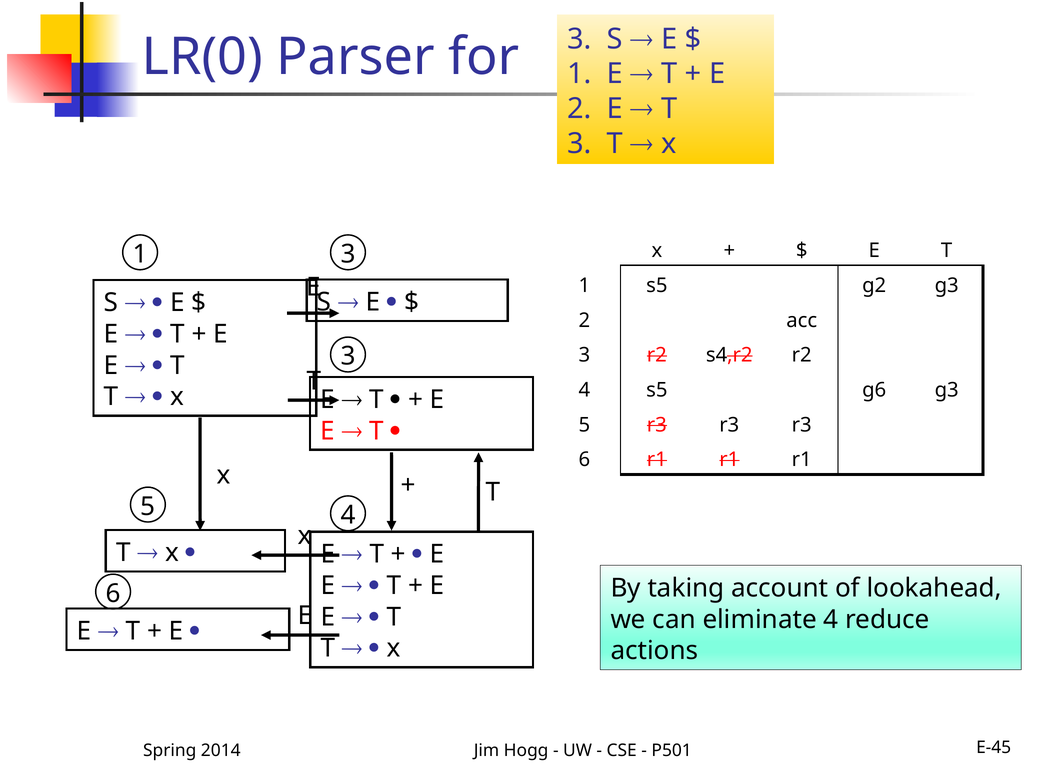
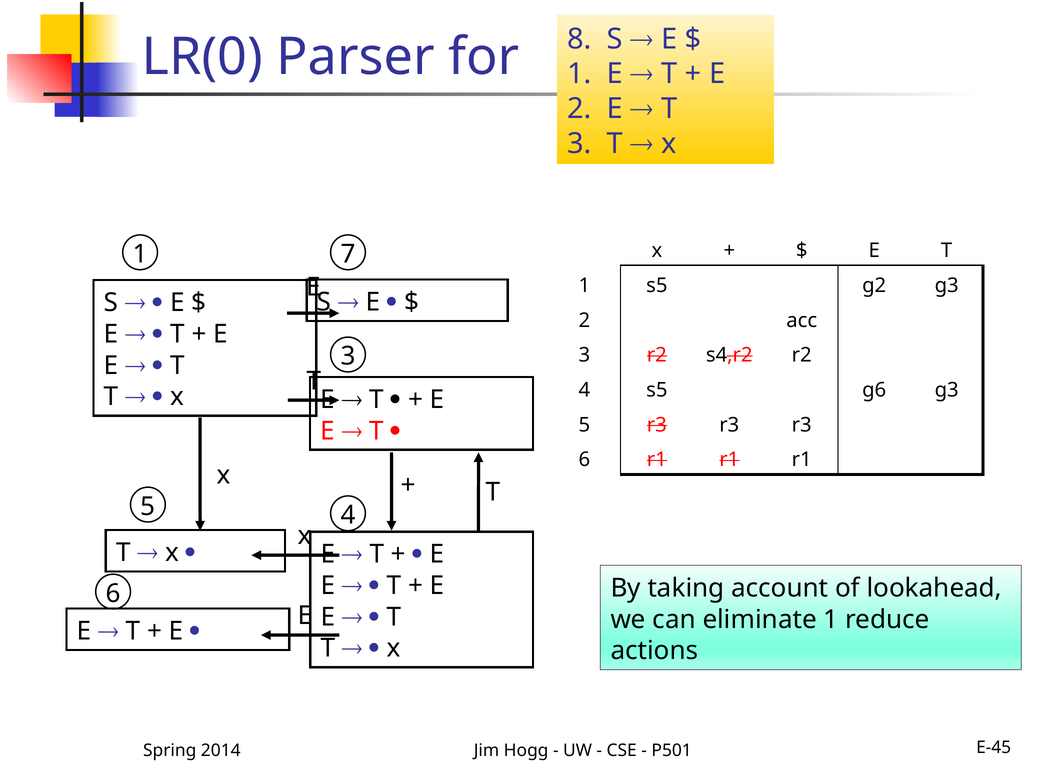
for 3: 3 -> 8 (579, 39)
1 3: 3 -> 7 (348, 254)
eliminate 4: 4 -> 1 (831, 619)
